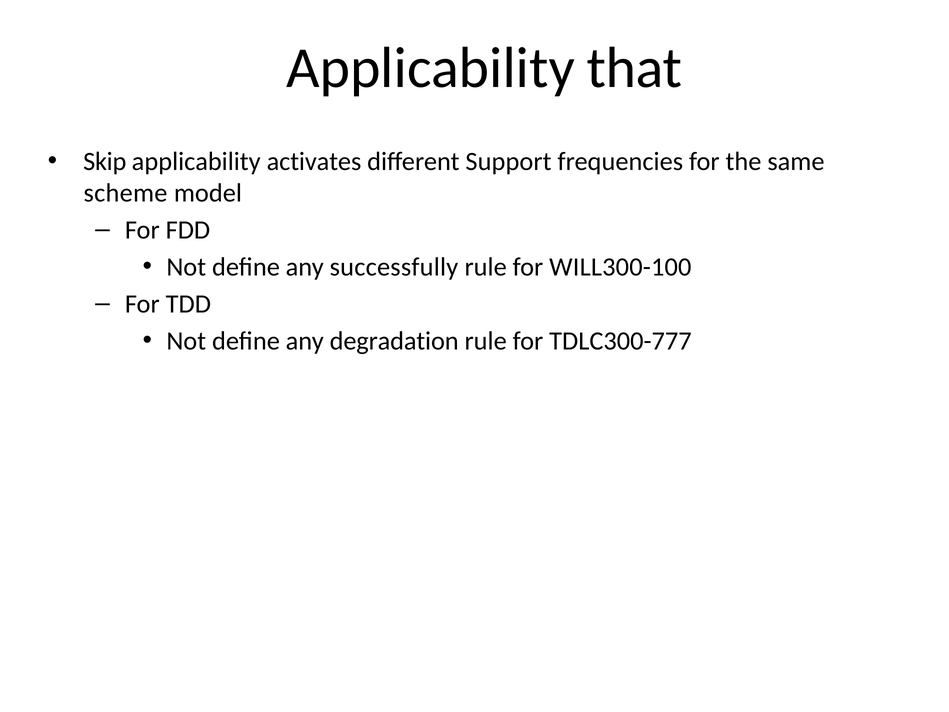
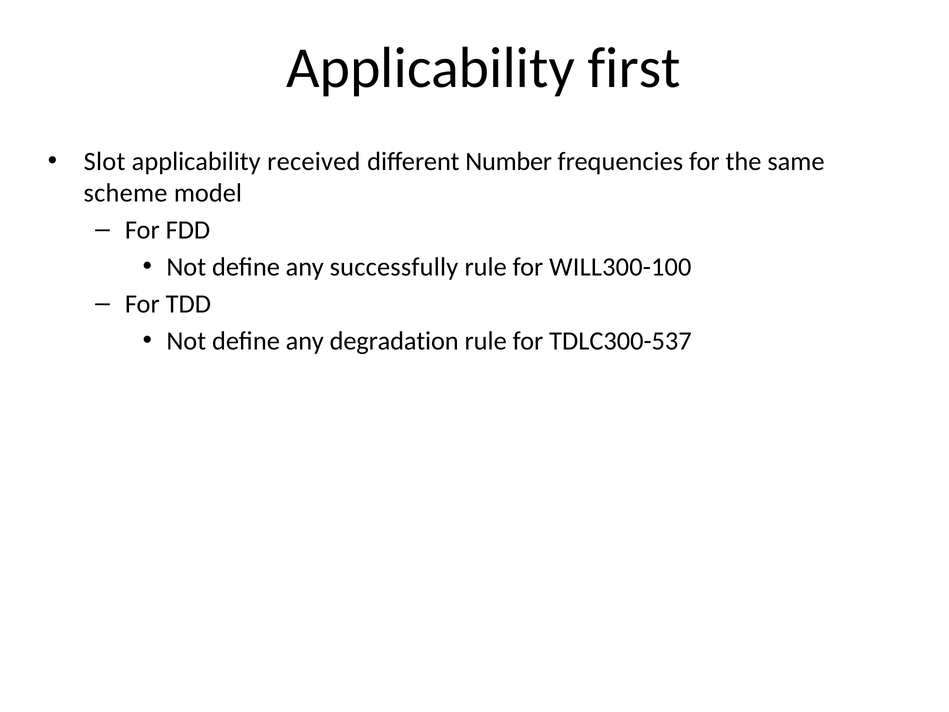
that: that -> first (634, 68)
Skip: Skip -> Slot (105, 162)
activates: activates -> received (314, 162)
Support: Support -> Number (509, 162)
TDLC300-777: TDLC300-777 -> TDLC300-537 (620, 341)
